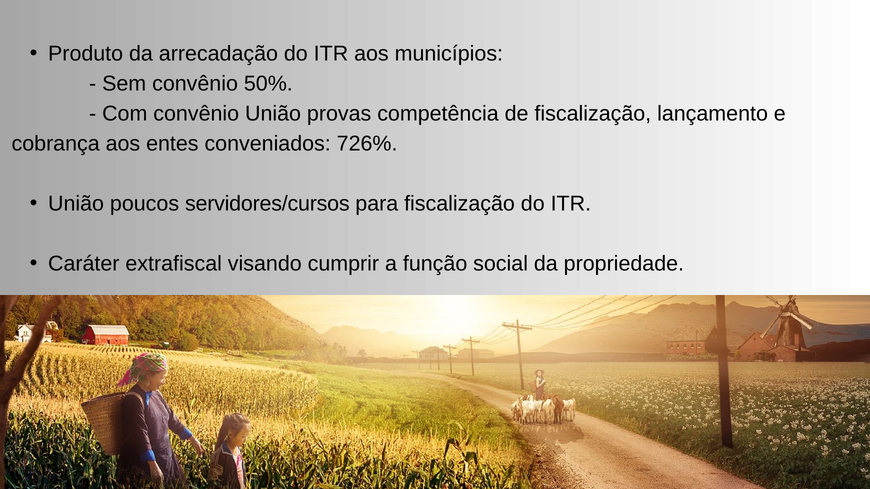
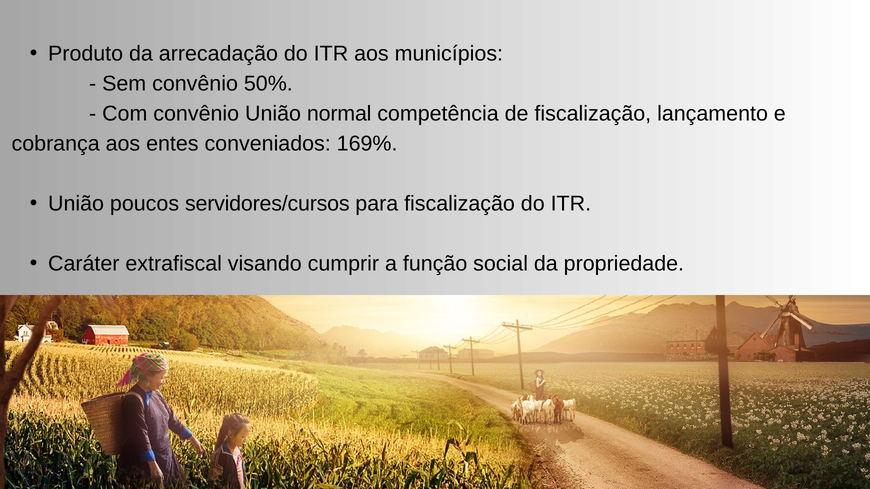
provas: provas -> normal (339, 114)
726%: 726% -> 169% (367, 144)
